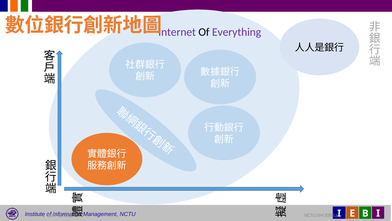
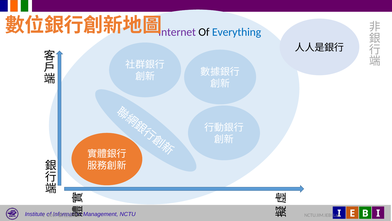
Everything colour: purple -> blue (237, 32)
